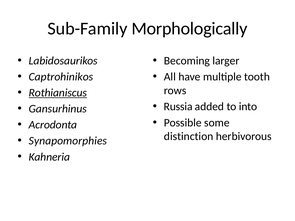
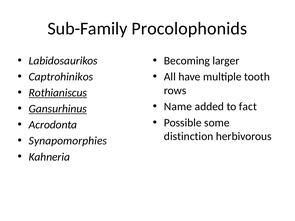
Morphologically: Morphologically -> Procolophonids (189, 29)
Russia: Russia -> Name (178, 107)
into: into -> fact (248, 107)
Gansurhinus underline: none -> present (58, 109)
